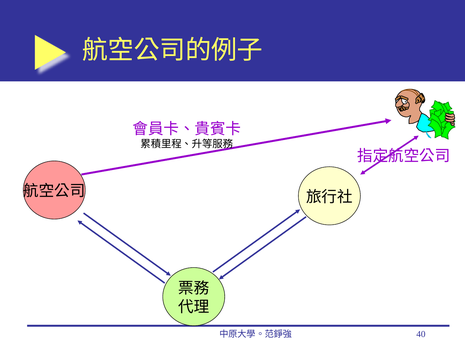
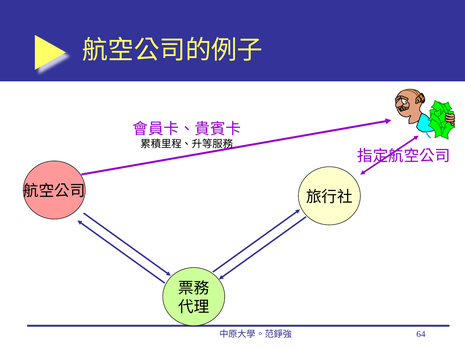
40: 40 -> 64 (421, 334)
